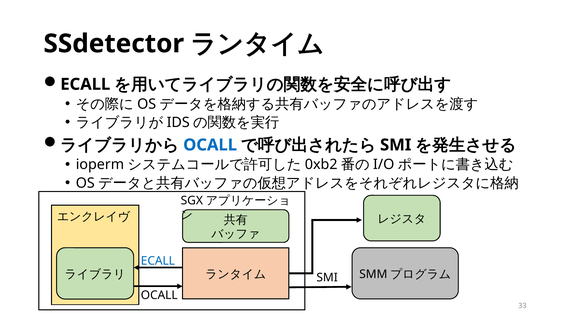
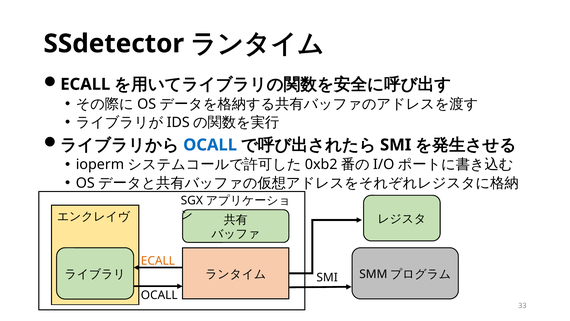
ECALL colour: blue -> orange (158, 261)
